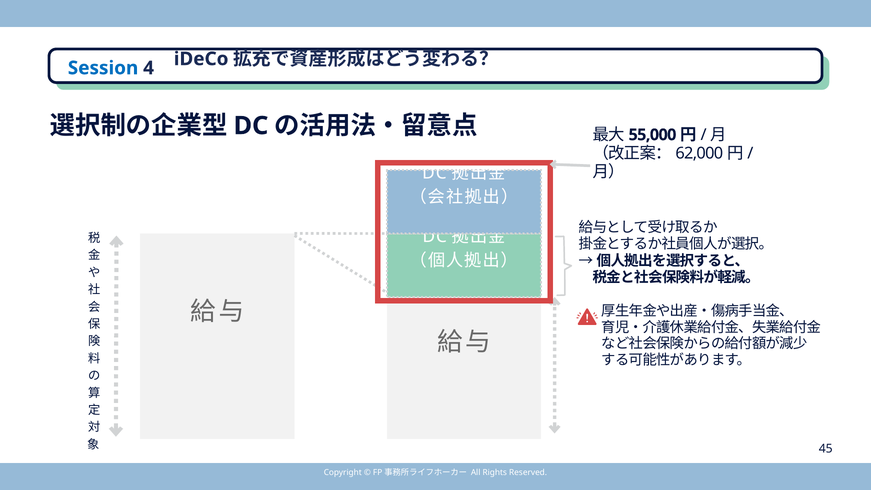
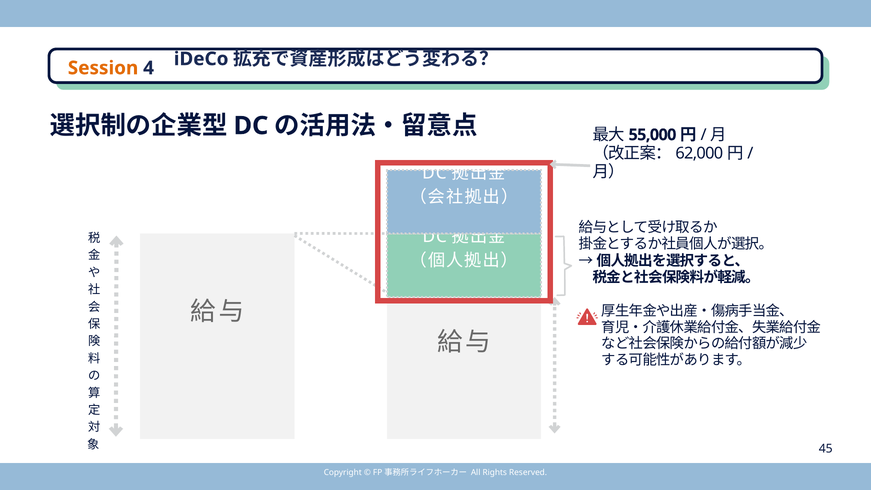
Session colour: blue -> orange (103, 68)
